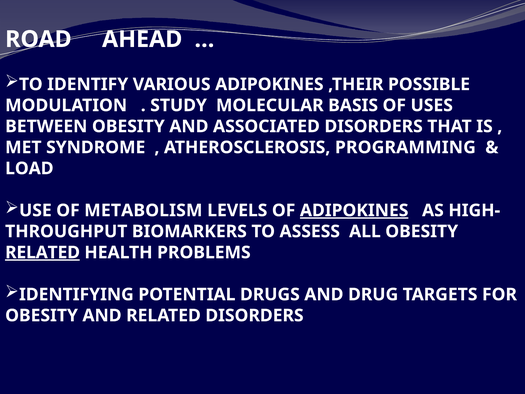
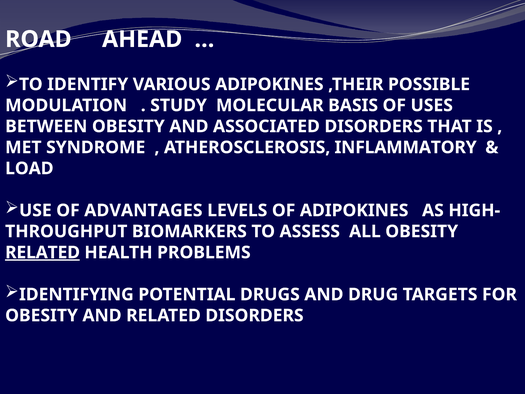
PROGRAMMING: PROGRAMMING -> INFLAMMATORY (406, 147)
METABOLISM: METABOLISM -> ADVANTAGES (143, 210)
ADIPOKINES underline: present -> none (354, 210)
